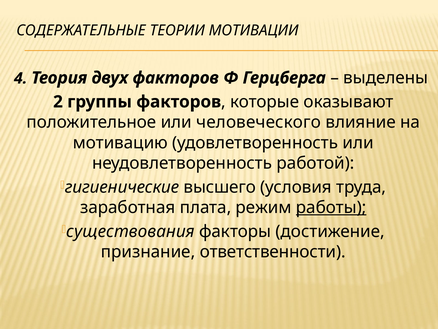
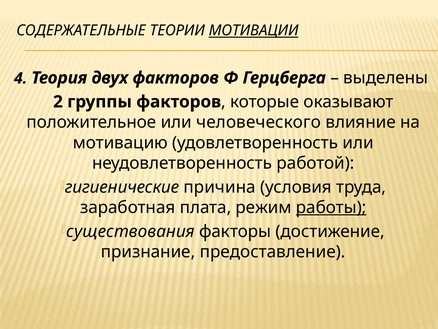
МОТИВАЦИИ underline: none -> present (254, 31)
высшего: высшего -> причина (220, 187)
ответственности: ответственности -> предоставление (273, 252)
